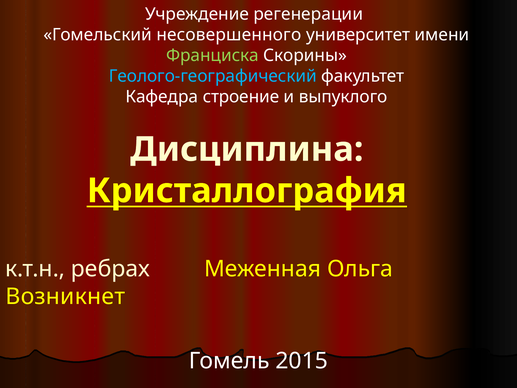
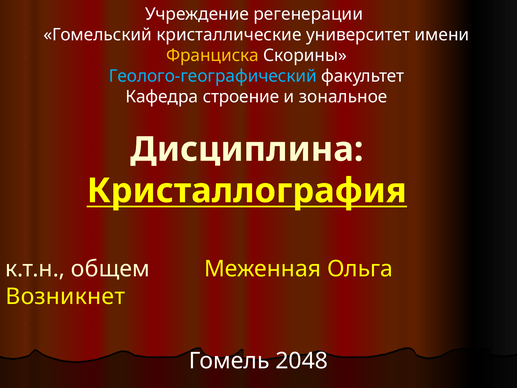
несовершенного: несовершенного -> кристаллические (229, 35)
Франциска colour: light green -> yellow (212, 55)
выпуклого: выпуклого -> зональное (343, 97)
ребрах: ребрах -> общем (110, 269)
2015: 2015 -> 2048 (302, 361)
